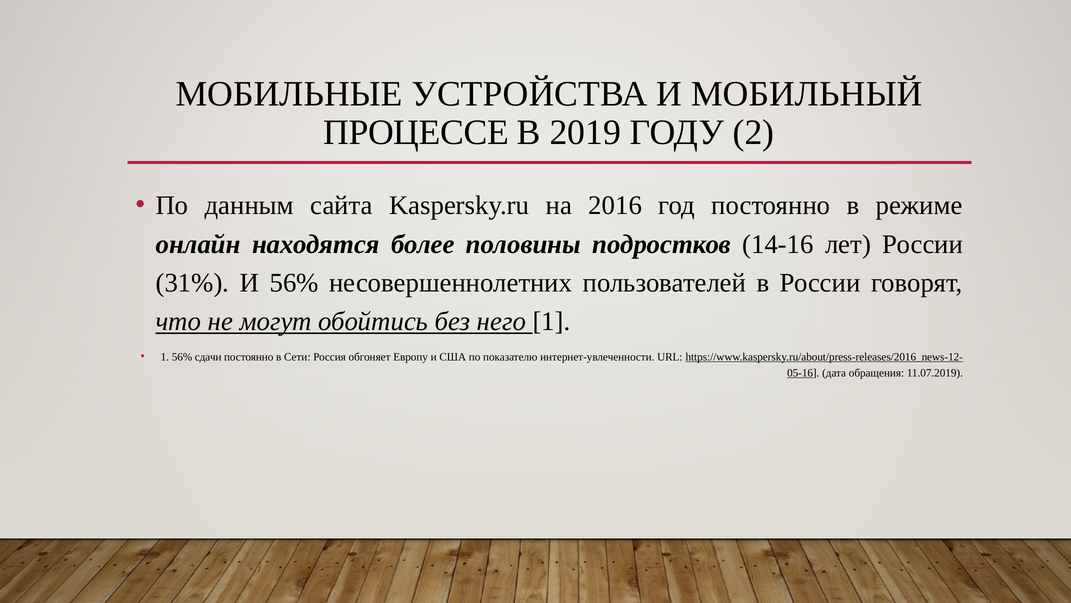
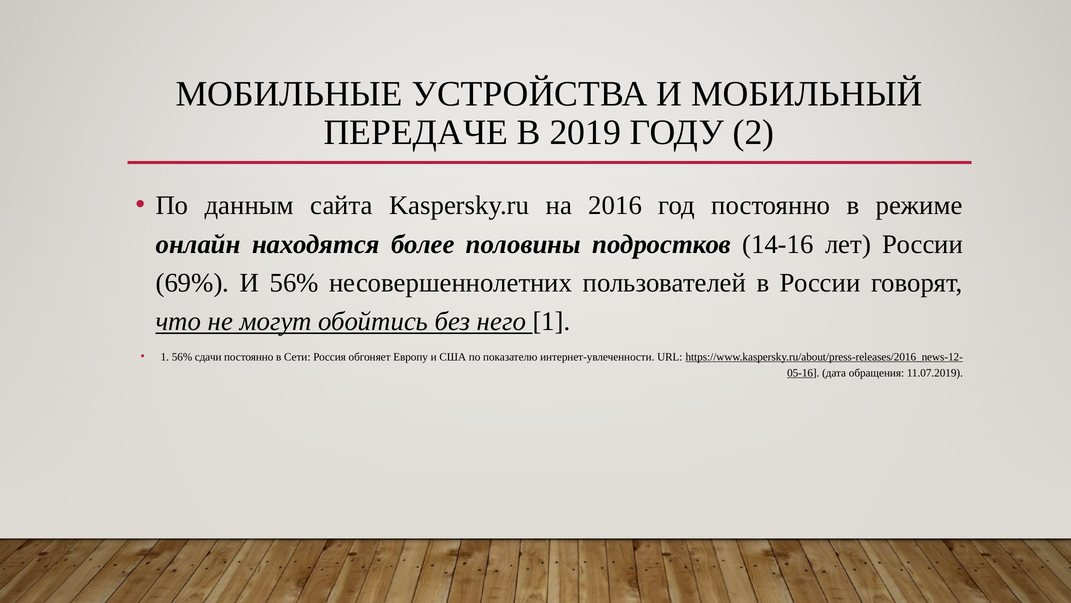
ПРОЦЕССЕ: ПРОЦЕССЕ -> ПЕРЕДАЧЕ (416, 132)
31%: 31% -> 69% (192, 283)
